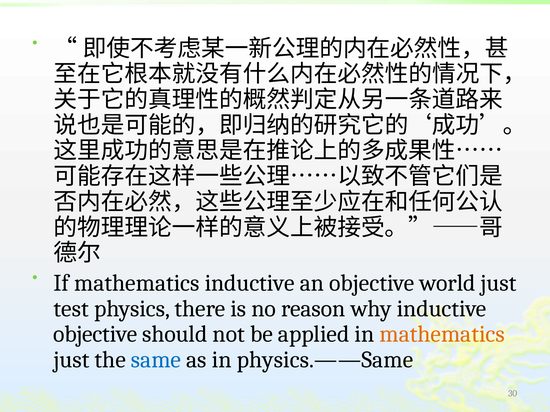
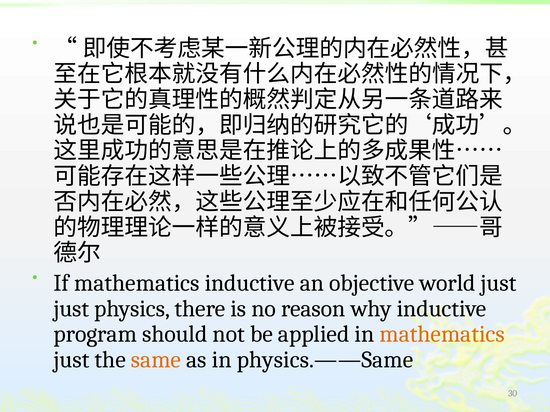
test: test -> just (71, 309)
objective: objective -> program (95, 335)
same colour: blue -> orange (156, 360)
